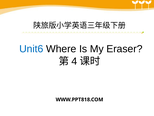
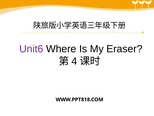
Unit6 colour: blue -> purple (31, 49)
